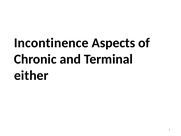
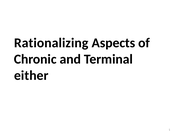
Incontinence: Incontinence -> Rationalizing (51, 43)
